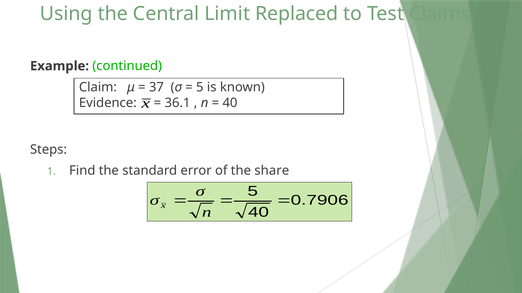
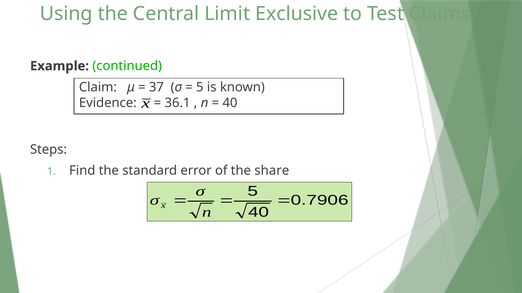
Replaced: Replaced -> Exclusive (297, 14)
